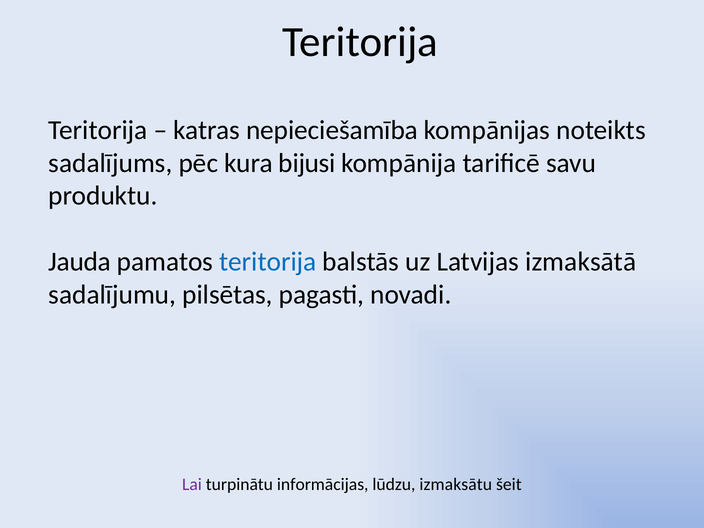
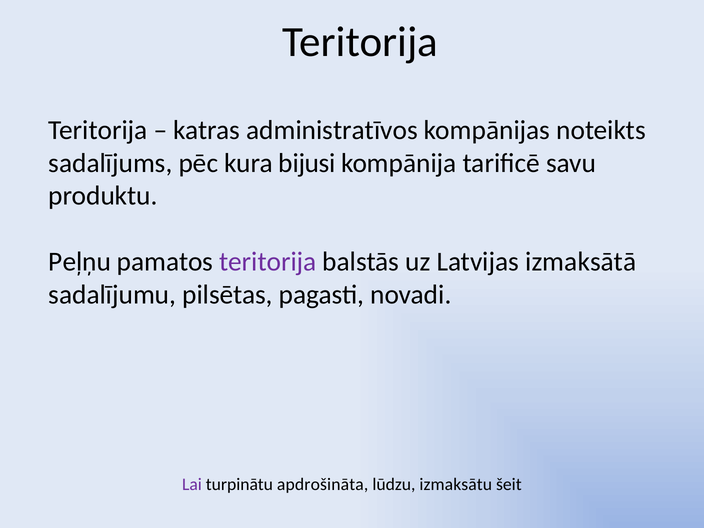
nepieciešamība: nepieciešamība -> administratīvos (332, 130)
Jauda: Jauda -> Peļņu (80, 262)
teritorija colour: blue -> purple (268, 262)
informācijas: informācijas -> apdrošināta (323, 484)
